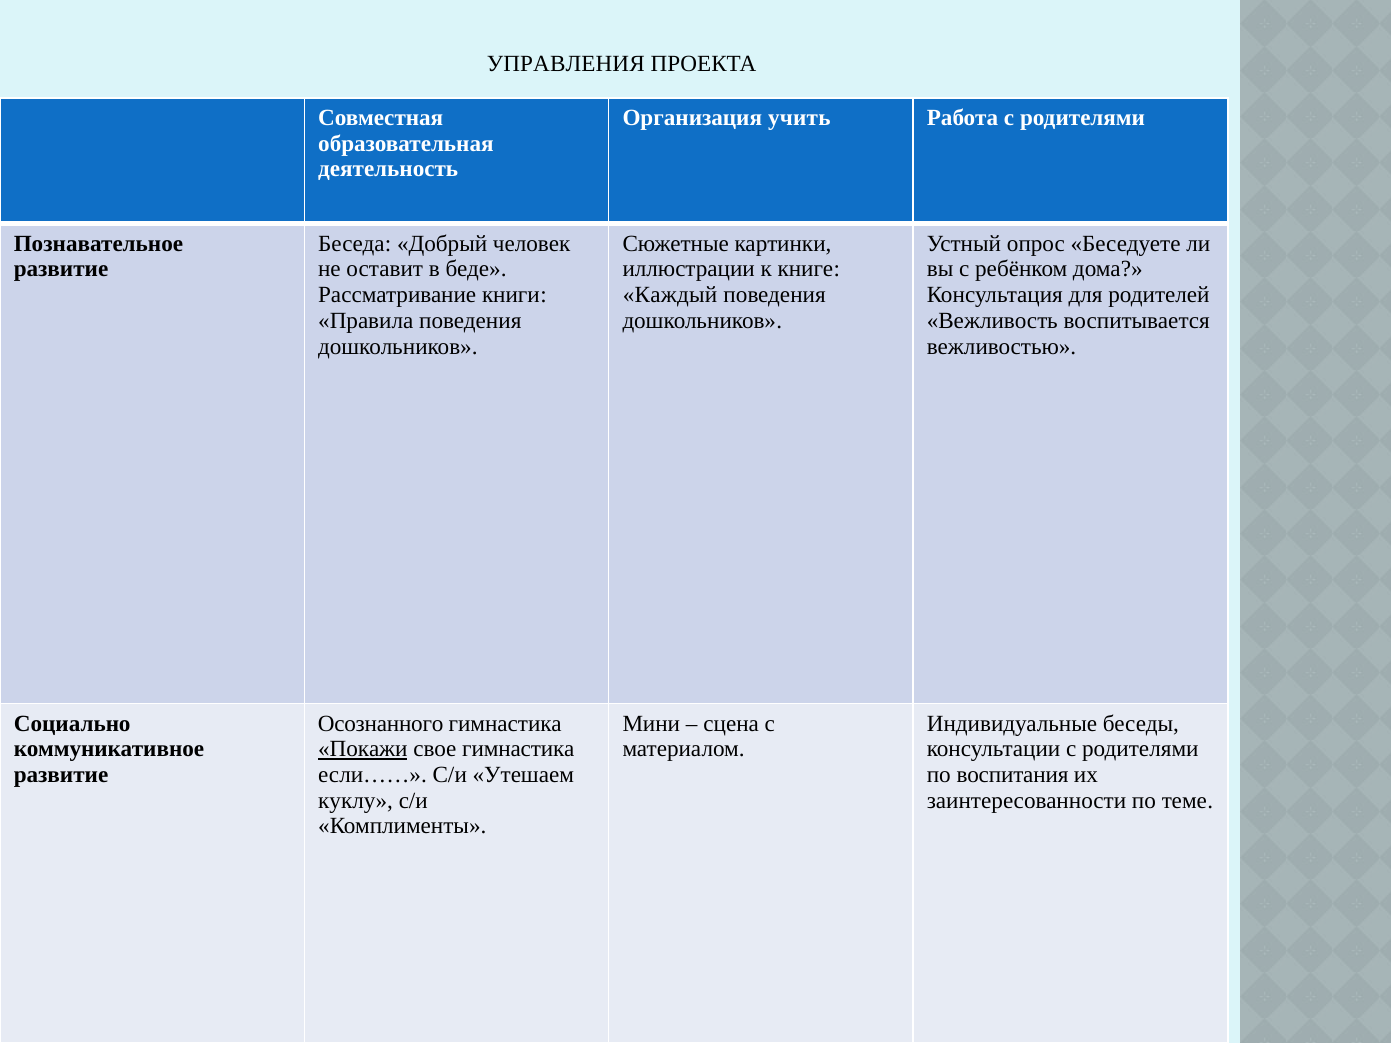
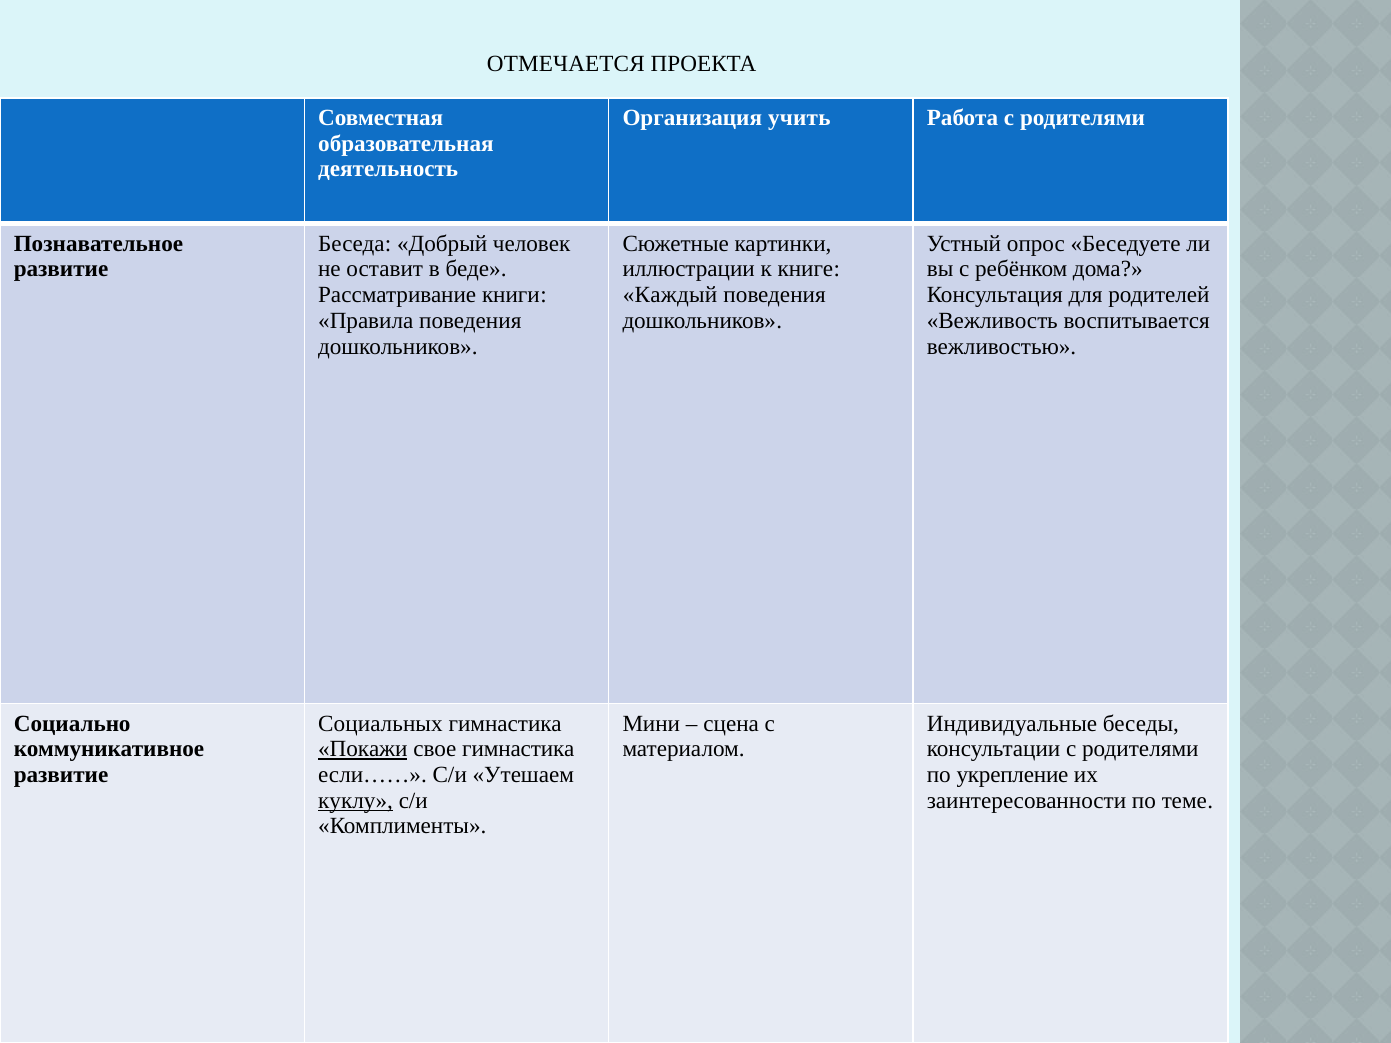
УПРАВЛЕНИЯ: УПРАВЛЕНИЯ -> ОТМЕЧАЕТСЯ (566, 63)
Осознанного: Осознанного -> Социальных (380, 724)
воспитания: воспитания -> укрепление (1012, 775)
куклу underline: none -> present (356, 801)
